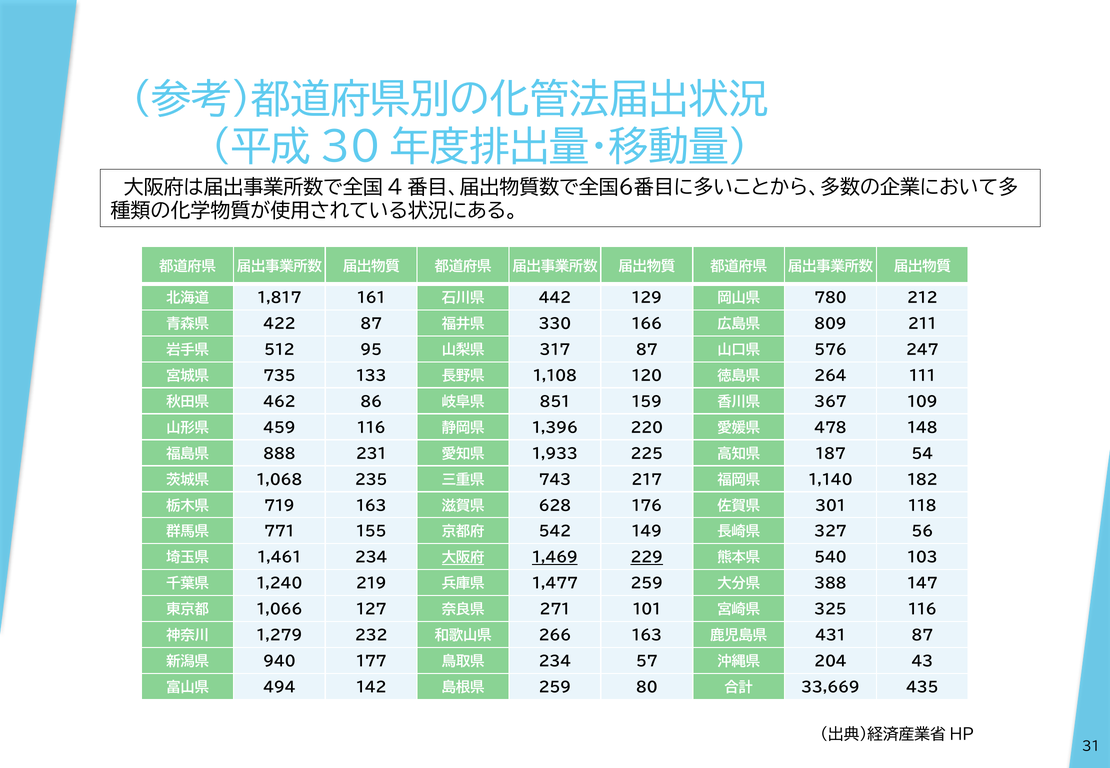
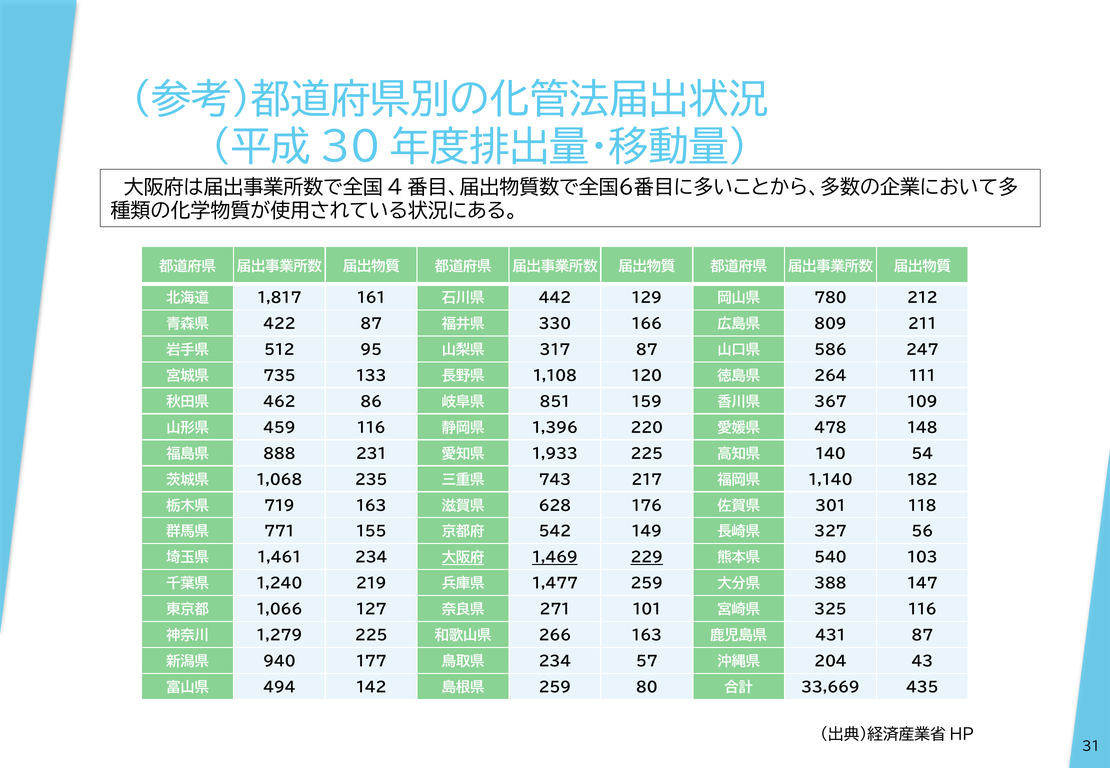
576: 576 -> 586 (831, 350)
187: 187 -> 140 (831, 454)
1,279 232: 232 -> 225 (371, 636)
